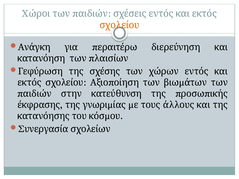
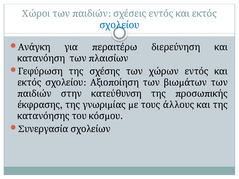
σχολείου colour: orange -> blue (119, 25)
